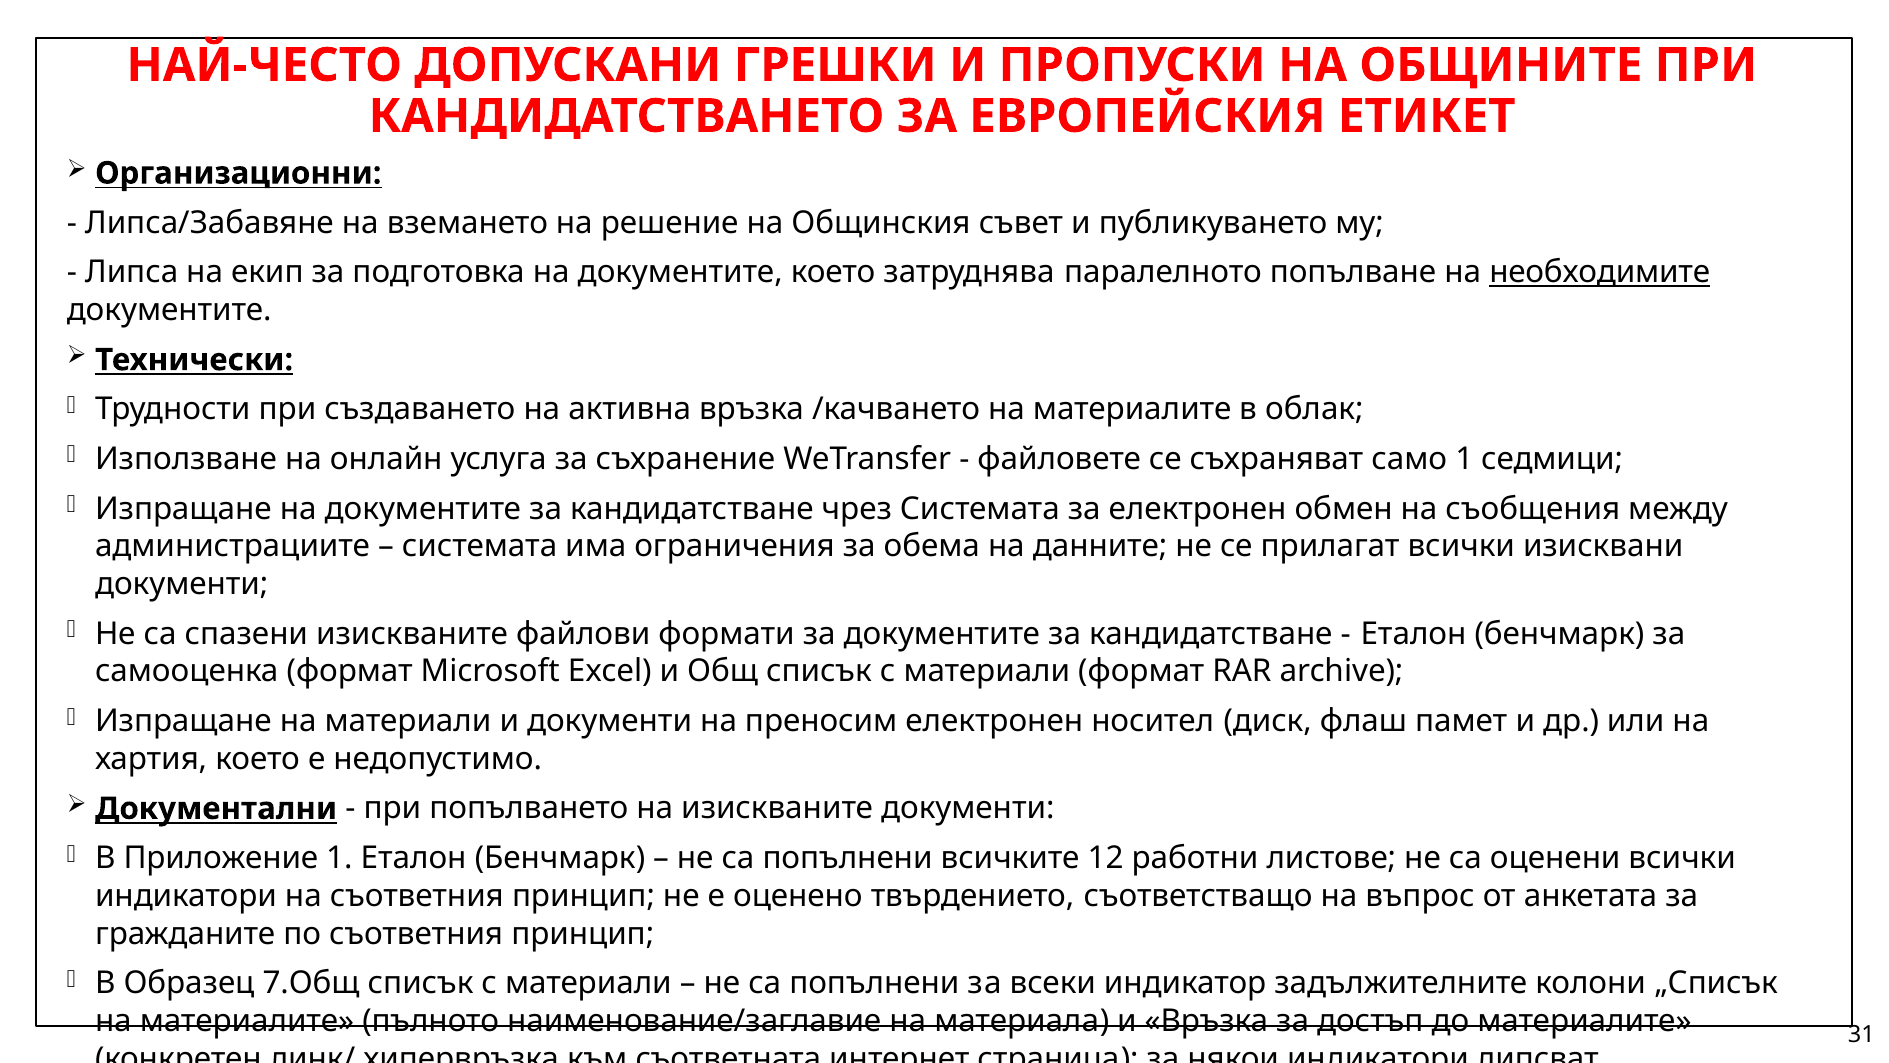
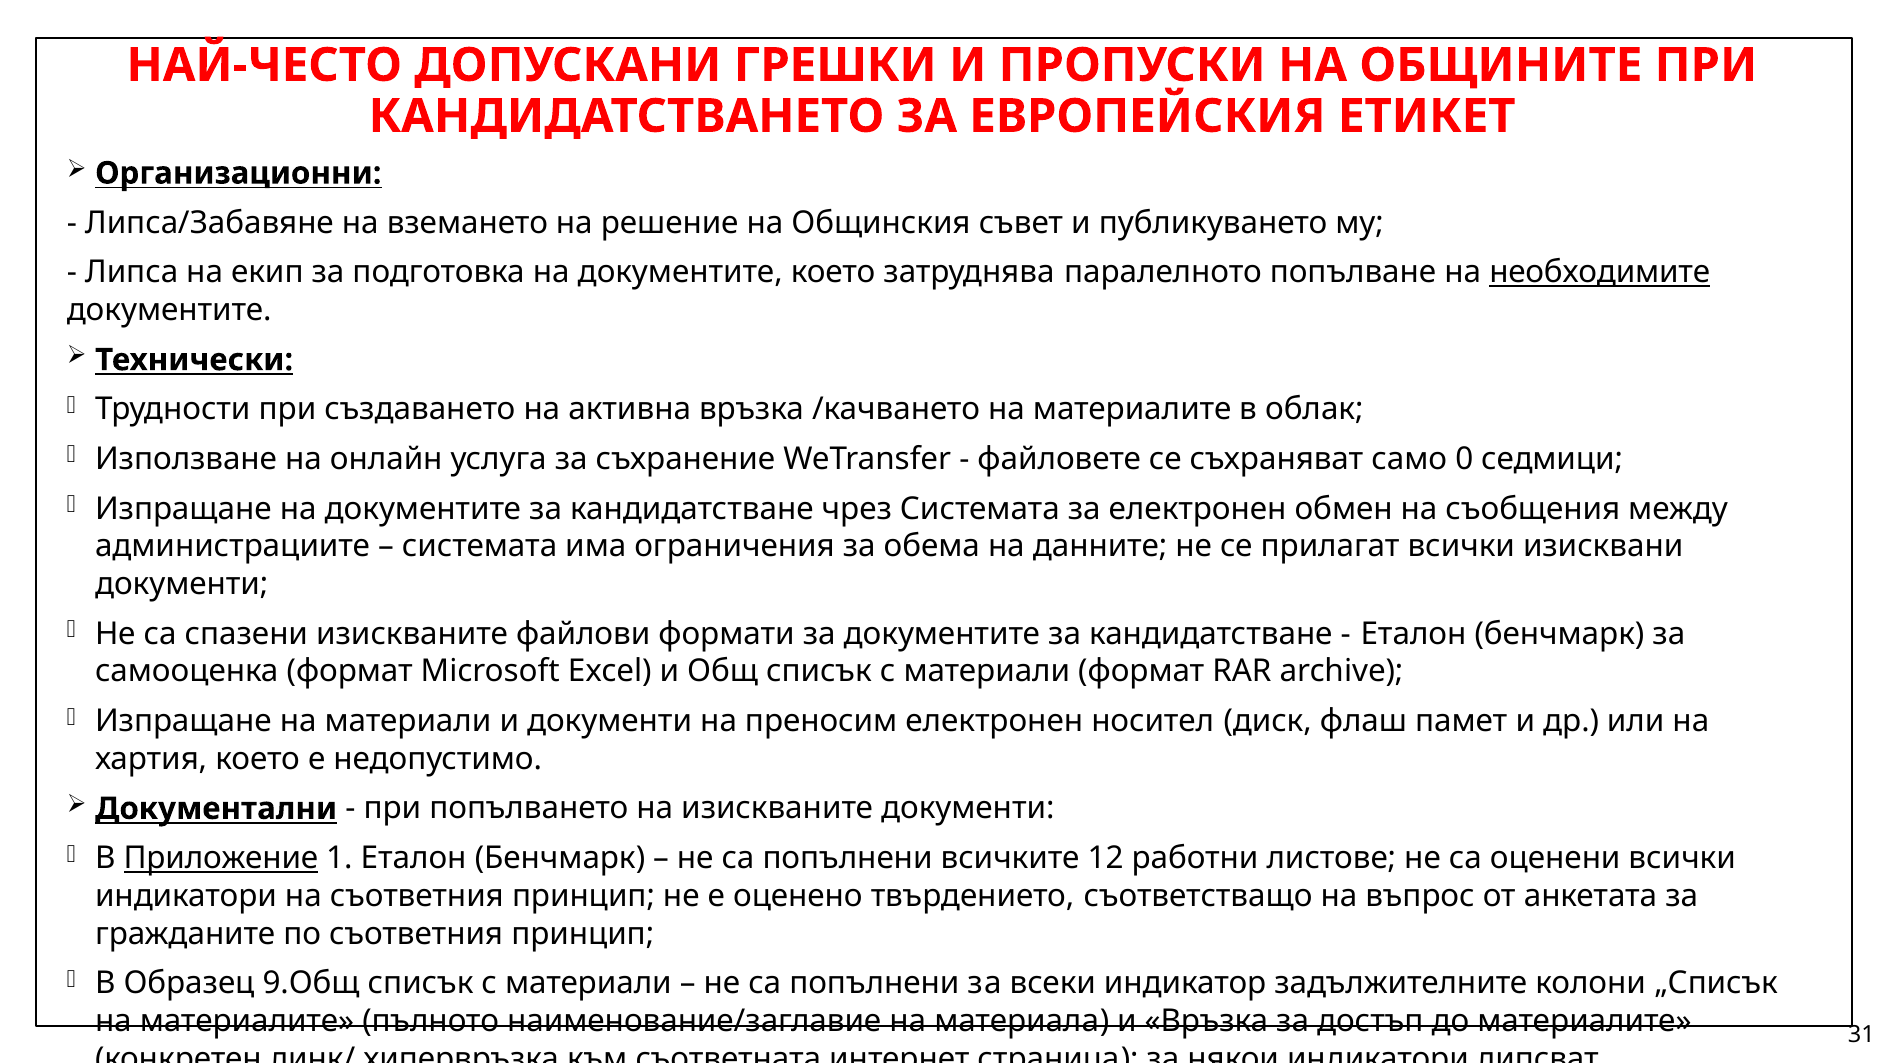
само 1: 1 -> 0 (1464, 459)
Приложение underline: none -> present (221, 858)
7.Общ: 7.Общ -> 9.Общ (311, 983)
